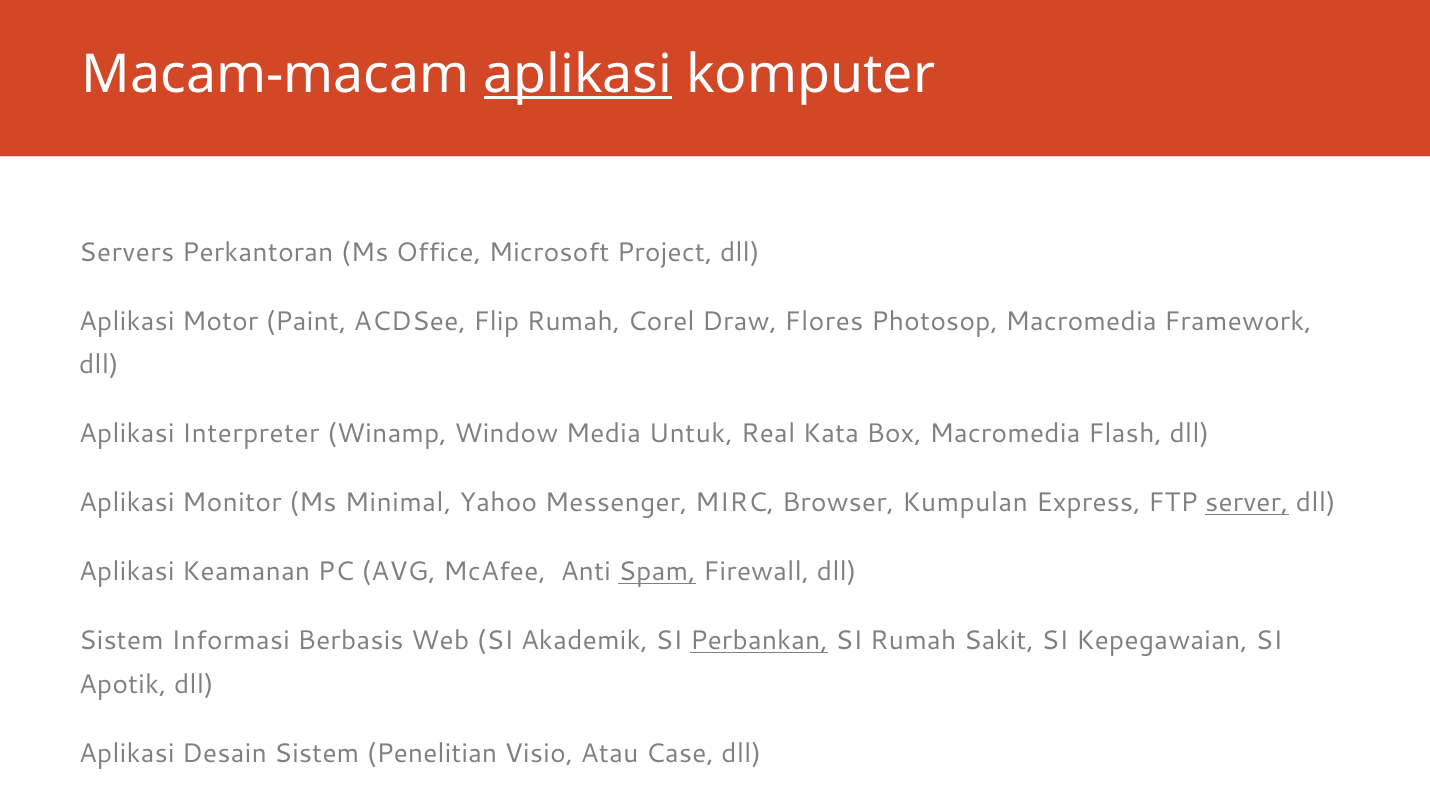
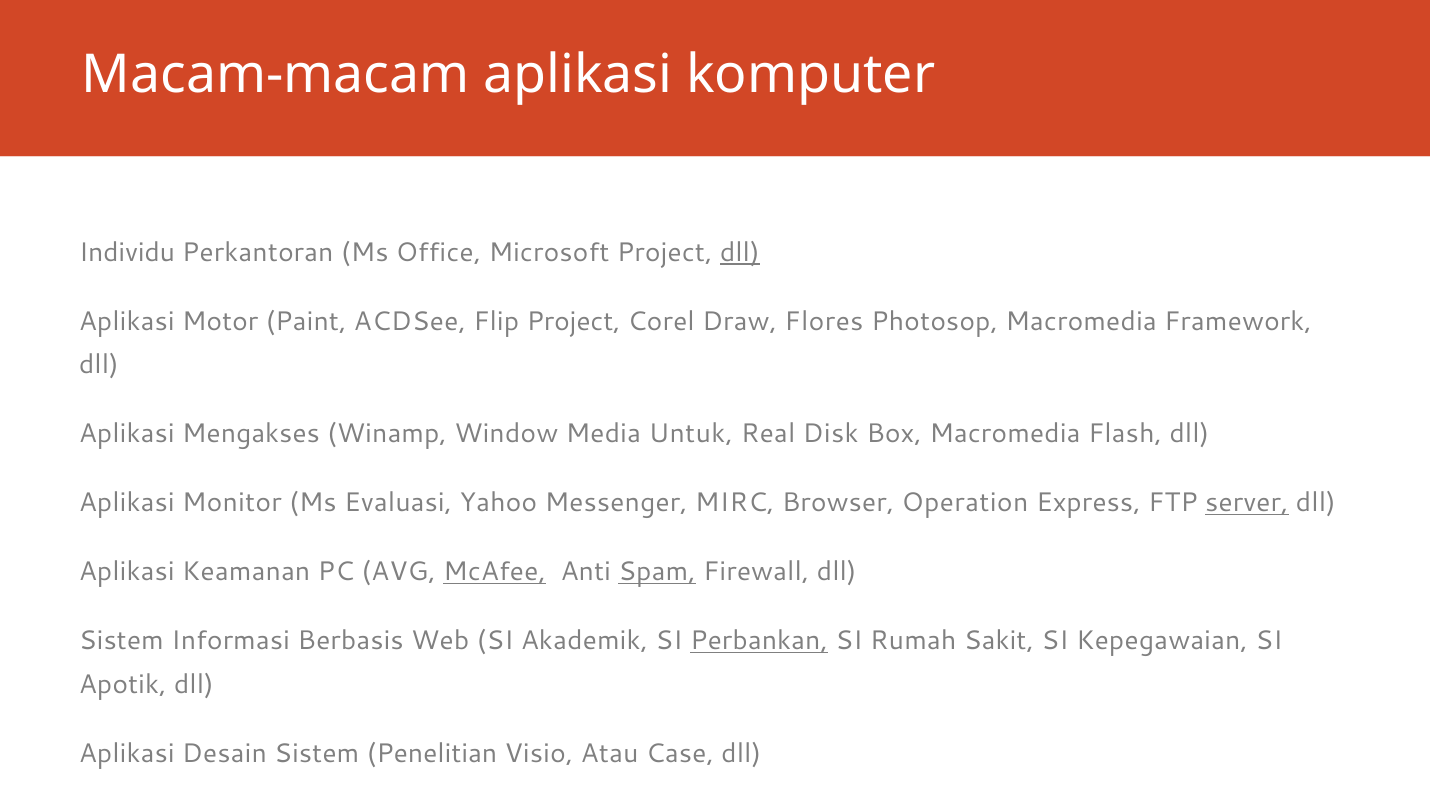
aplikasi underline: present -> none (578, 75)
Servers: Servers -> Individu (127, 252)
dll underline: none -> present (740, 252)
Flip Rumah: Rumah -> Project (574, 322)
Interpreter: Interpreter -> Mengakses (251, 434)
Kata: Kata -> Disk (831, 434)
Minimal: Minimal -> Evaluasi (398, 503)
Kumpulan: Kumpulan -> Operation (965, 503)
McAfee underline: none -> present (495, 572)
